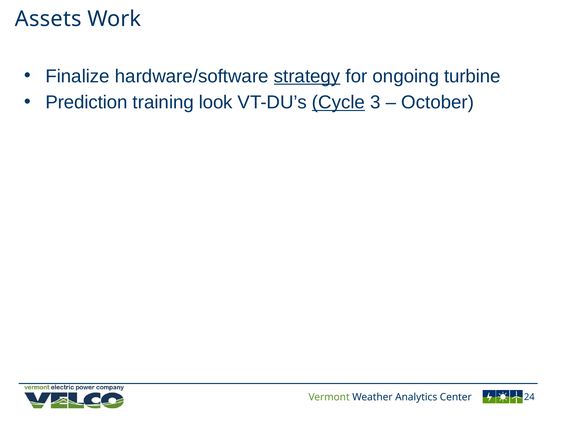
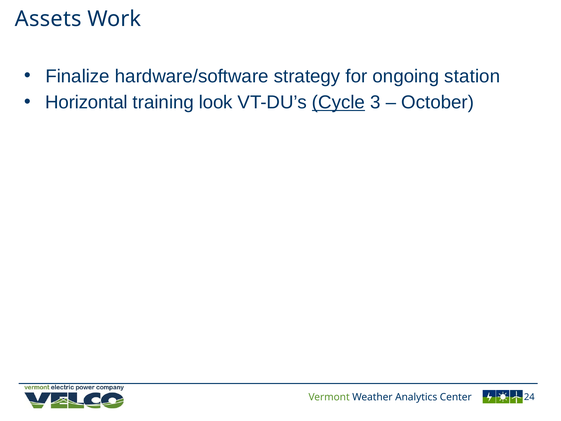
strategy underline: present -> none (307, 76)
turbine: turbine -> station (472, 76)
Prediction: Prediction -> Horizontal (86, 102)
